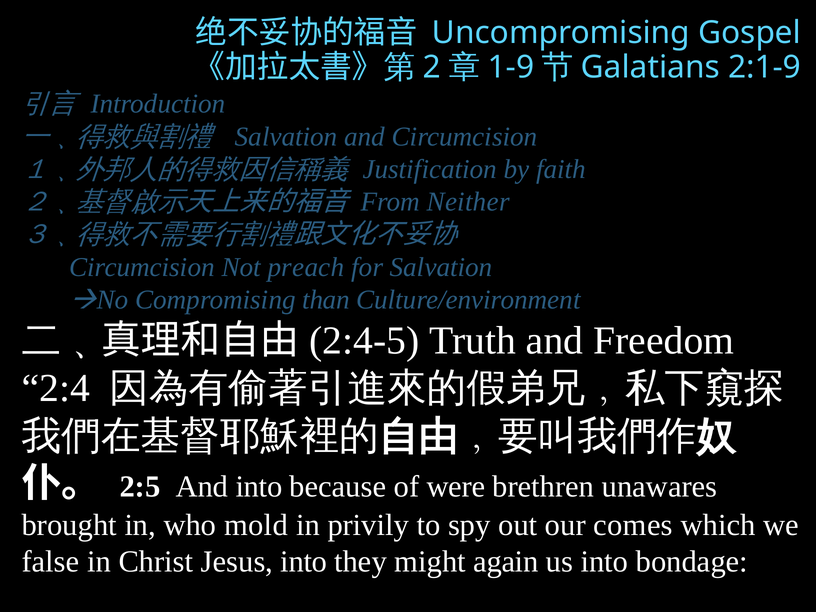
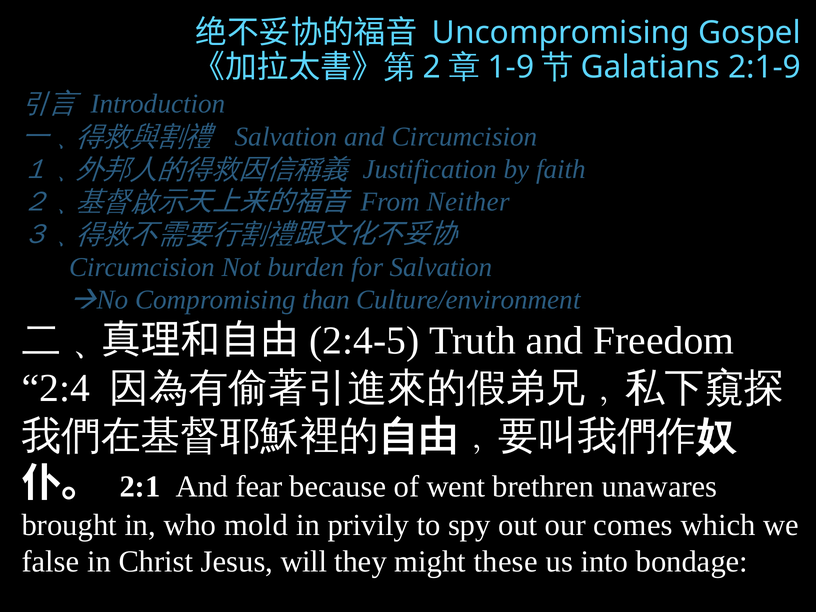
preach: preach -> burden (306, 267)
2:5: 2:5 -> 2:1 (140, 487)
And into: into -> fear (259, 487)
were: were -> went (456, 487)
Jesus into: into -> will (304, 562)
again: again -> these (506, 562)
